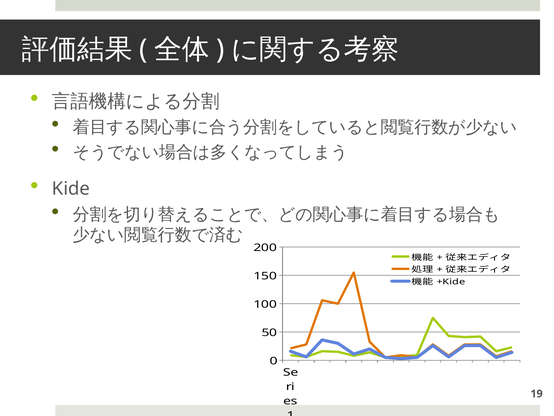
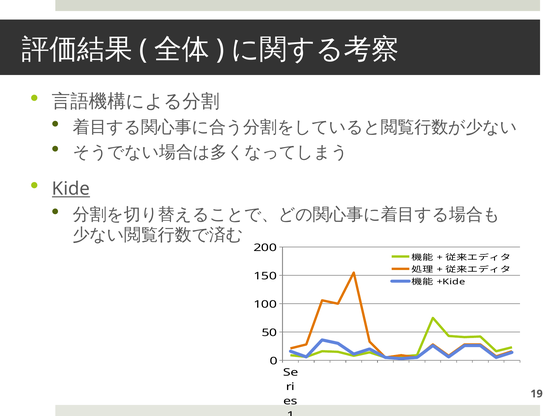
Kide underline: none -> present (71, 189)
